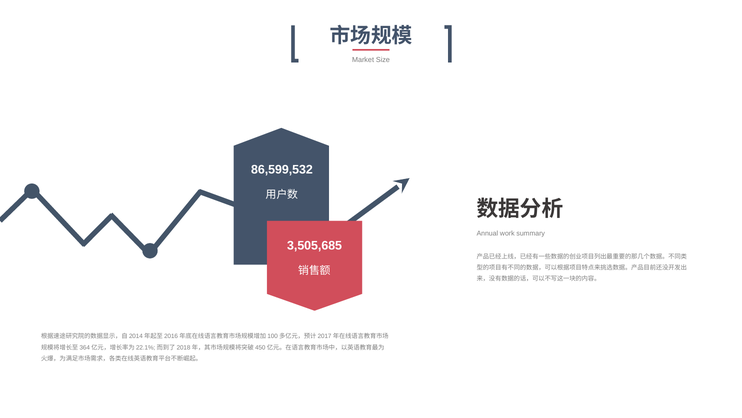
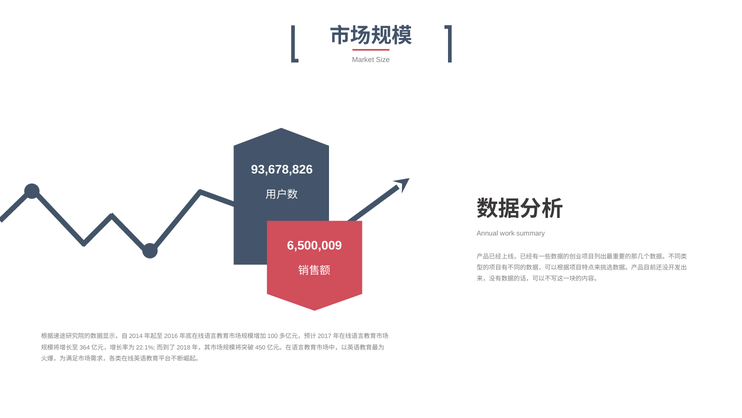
86,599,532: 86,599,532 -> 93,678,826 (282, 169)
3,505,685: 3,505,685 -> 6,500,009 (315, 245)
